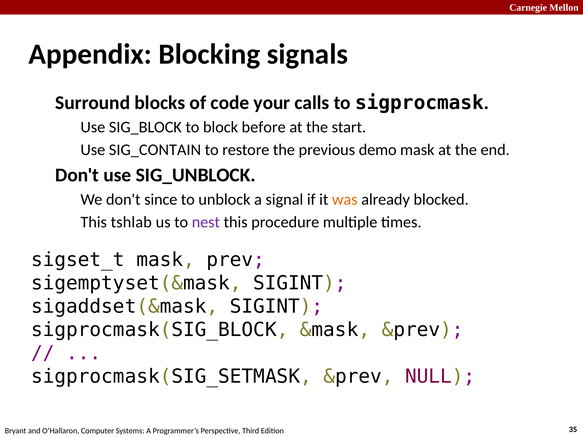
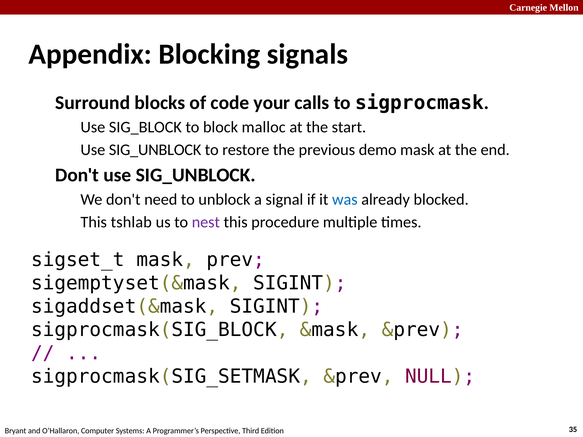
before: before -> malloc (264, 127)
SIG_CONTAIN: SIG_CONTAIN -> SIG_UNBLOCK (155, 150)
since: since -> need (161, 200)
was colour: orange -> blue (345, 200)
